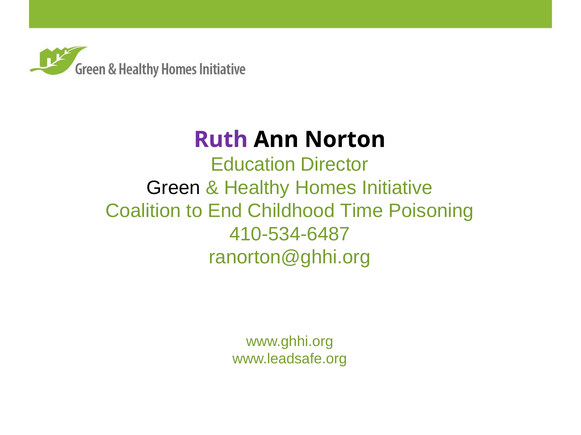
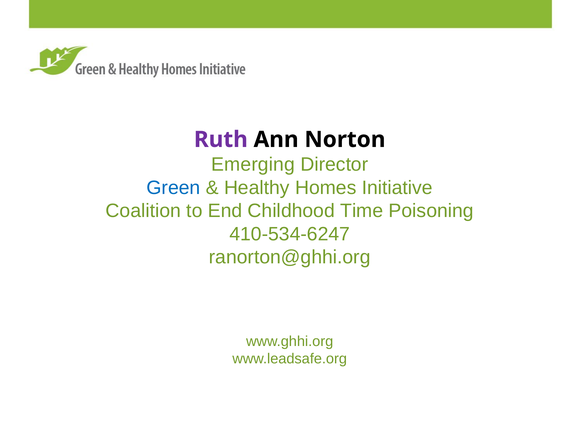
Education: Education -> Emerging (253, 165)
Green colour: black -> blue (173, 188)
410-534-6487: 410-534-6487 -> 410-534-6247 (290, 234)
